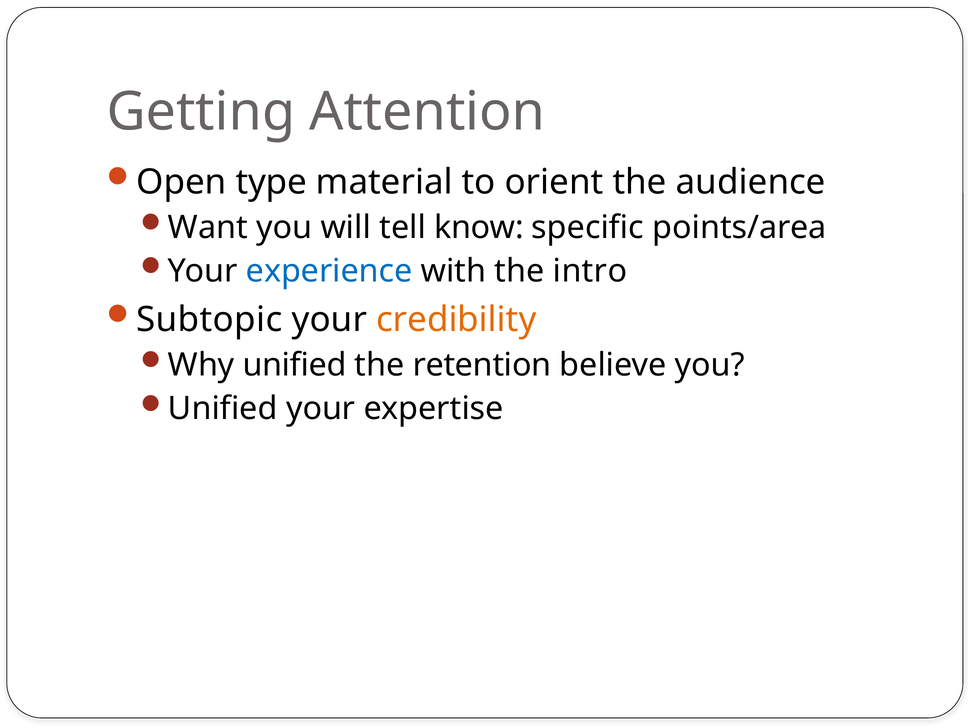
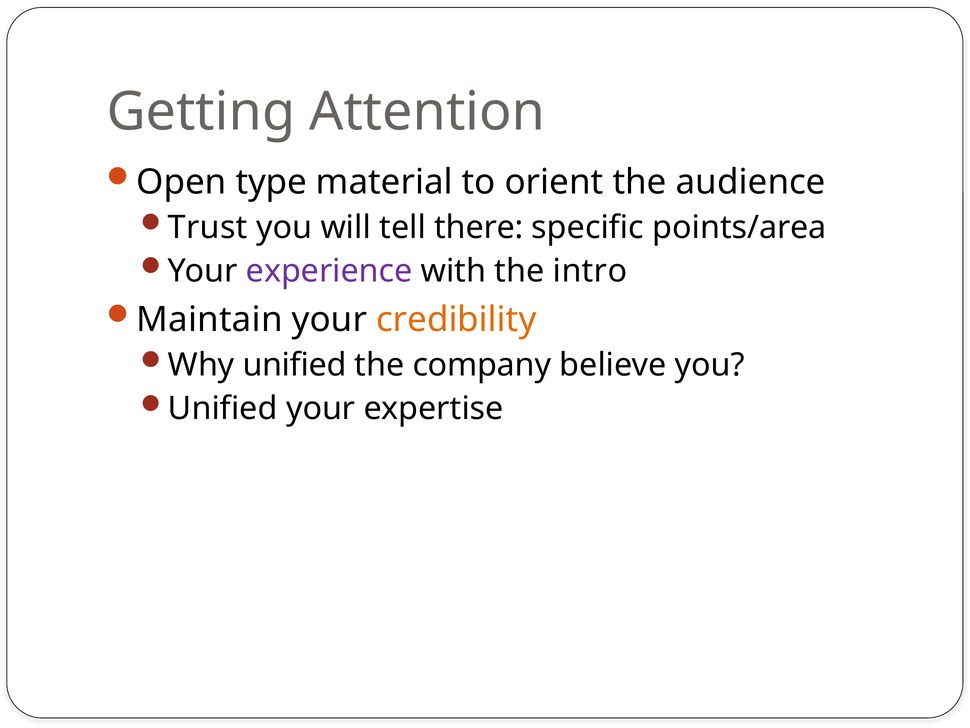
Want: Want -> Trust (208, 227)
know: know -> there (479, 227)
experience colour: blue -> purple (329, 271)
Subtopic: Subtopic -> Maintain (209, 319)
retention: retention -> company (482, 365)
